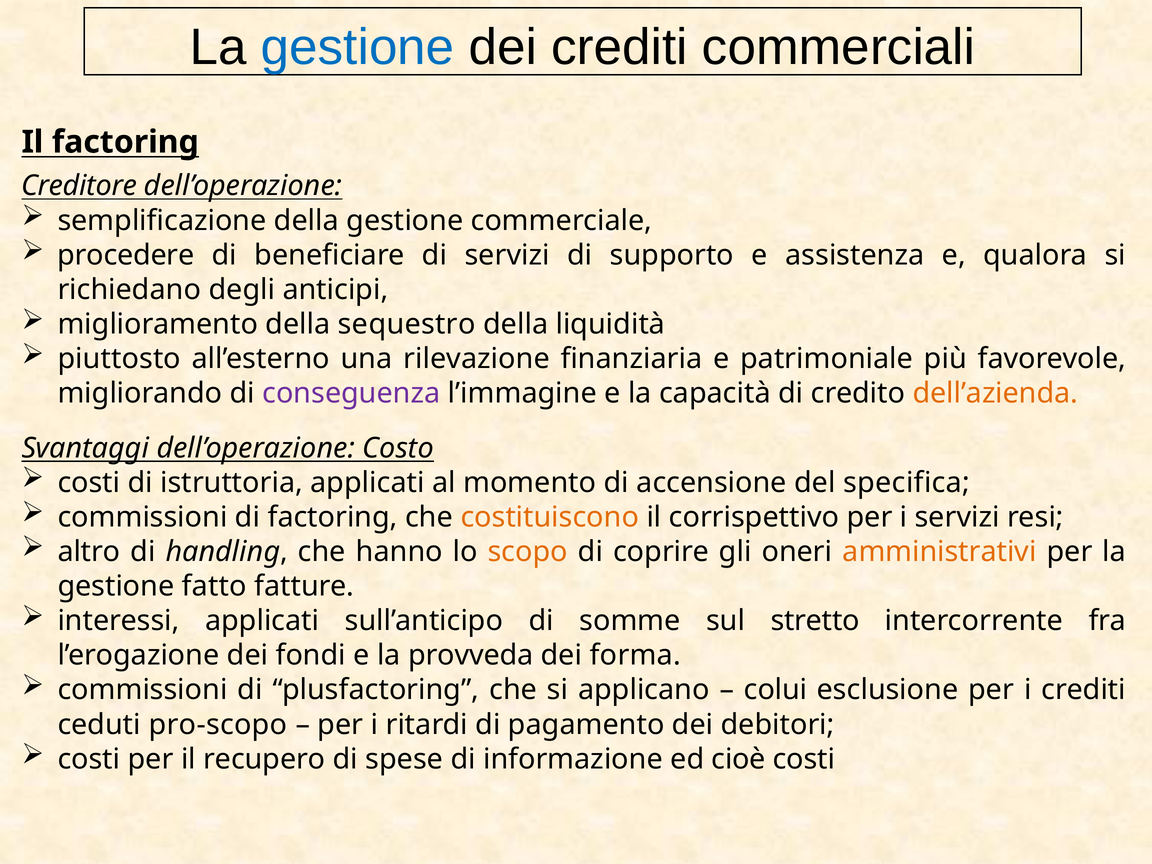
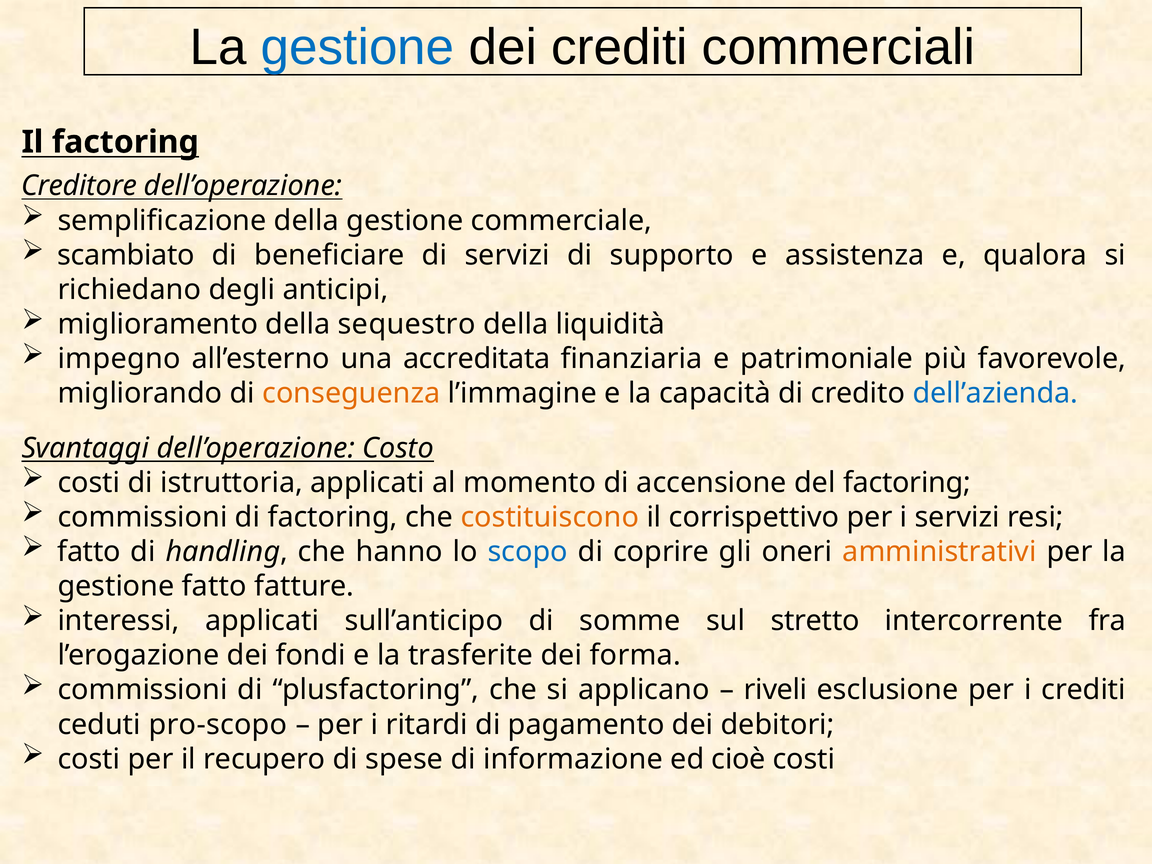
procedere: procedere -> scambiato (126, 255)
piuttosto: piuttosto -> impegno (119, 359)
rilevazione: rilevazione -> accreditata (477, 359)
conseguenza colour: purple -> orange (351, 393)
dell’azienda colour: orange -> blue (995, 393)
del specifica: specifica -> factoring (907, 483)
altro: altro -> fatto (89, 552)
scopo colour: orange -> blue (528, 552)
provveda: provveda -> trasferite (471, 655)
colui: colui -> riveli (776, 690)
